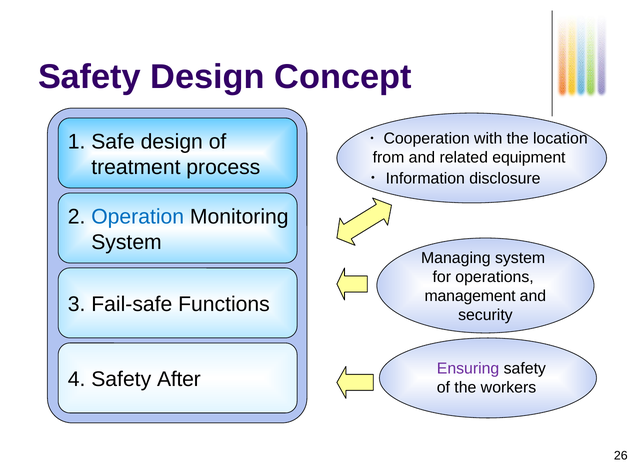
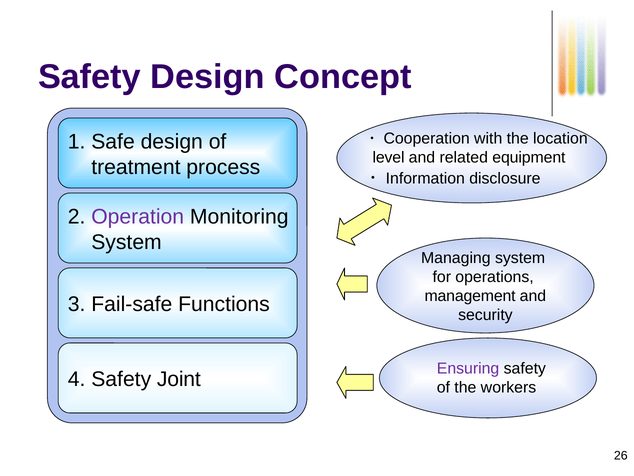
from: from -> level (389, 158)
Operation colour: blue -> purple (138, 217)
After: After -> Joint (179, 379)
